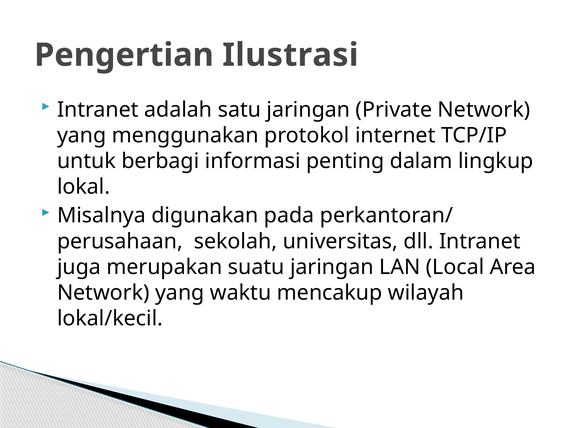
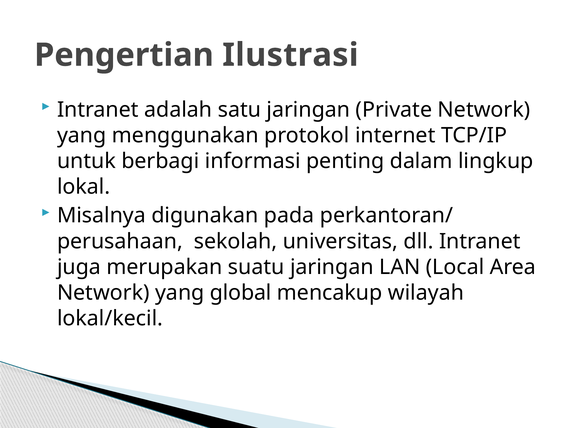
waktu: waktu -> global (241, 293)
